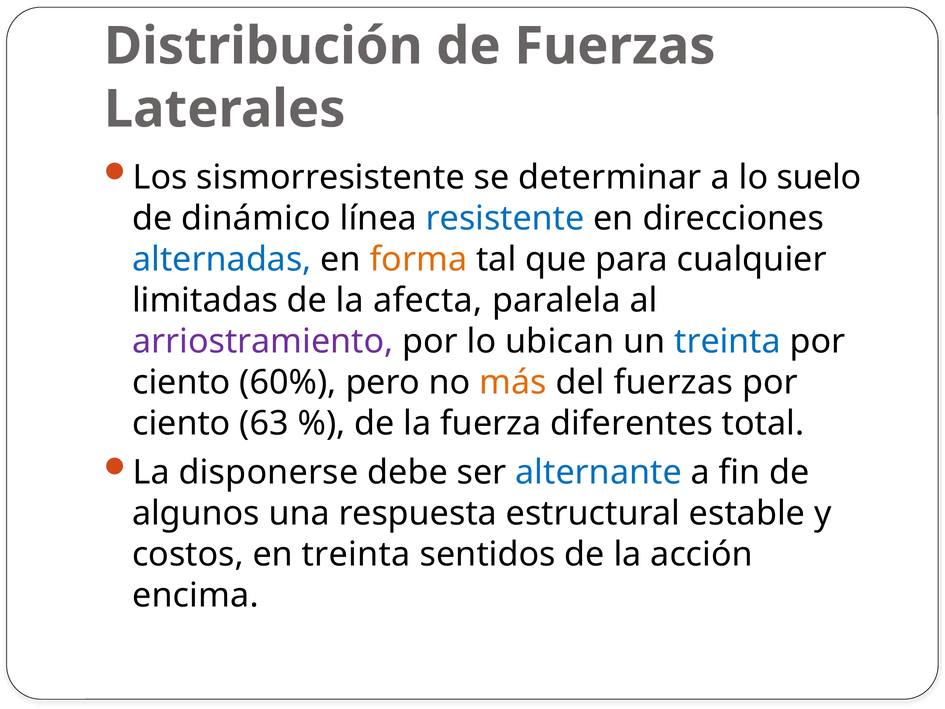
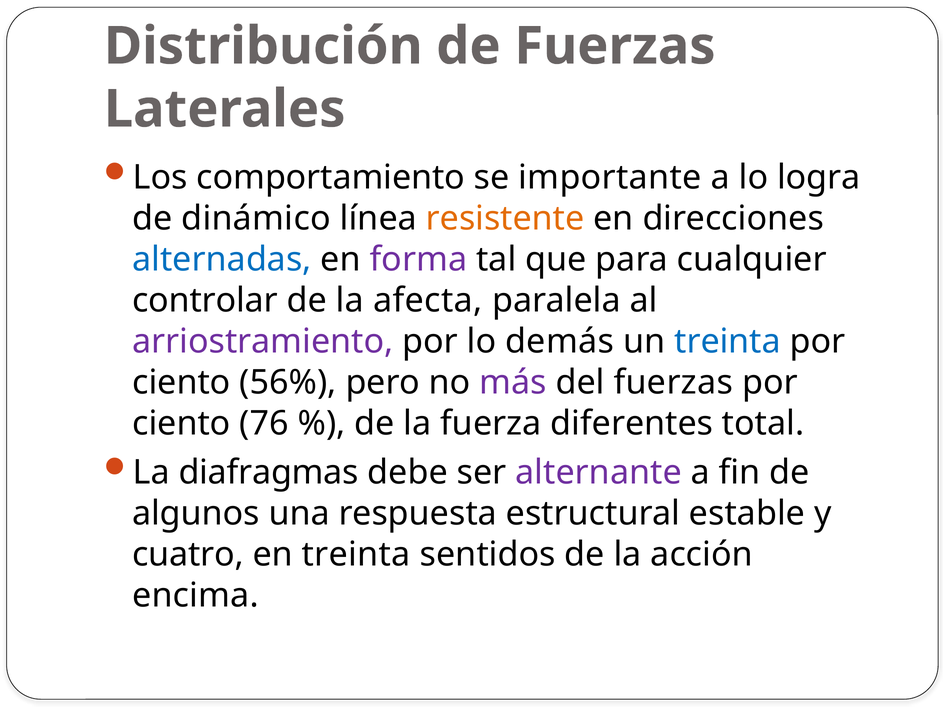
sismorresistente: sismorresistente -> comportamiento (331, 177)
determinar: determinar -> importante (610, 177)
suelo: suelo -> logra (819, 177)
resistente colour: blue -> orange (505, 218)
forma colour: orange -> purple (418, 259)
limitadas: limitadas -> controlar (205, 300)
ubican: ubican -> demás (560, 341)
60%: 60% -> 56% (288, 382)
más colour: orange -> purple (513, 382)
63: 63 -> 76 (264, 423)
disponerse: disponerse -> diafragmas (269, 472)
alternante colour: blue -> purple (599, 472)
costos: costos -> cuatro (188, 554)
